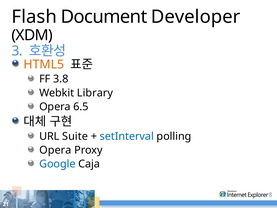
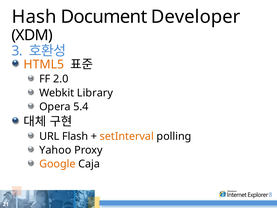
Flash: Flash -> Hash (34, 17)
3.8: 3.8 -> 2.0 (61, 79)
6.5: 6.5 -> 5.4 (81, 107)
Suite: Suite -> Flash (75, 136)
setInterval colour: blue -> orange (127, 136)
Opera: Opera -> Yahoo (55, 150)
Google colour: blue -> orange (57, 164)
